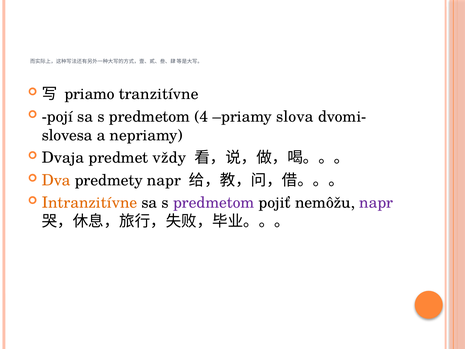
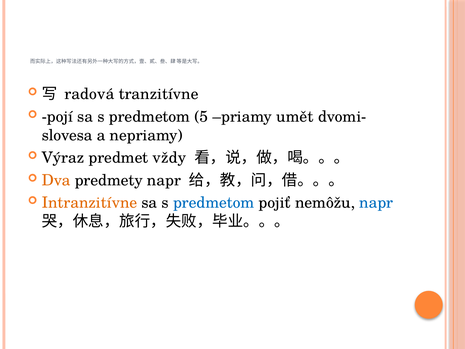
priamo: priamo -> radová (89, 94)
4: 4 -> 5 (201, 117)
slova: slova -> umět (295, 117)
Dvaja: Dvaja -> Výraz (63, 158)
predmetom colour: purple -> blue (214, 203)
napr colour: purple -> blue (376, 203)
